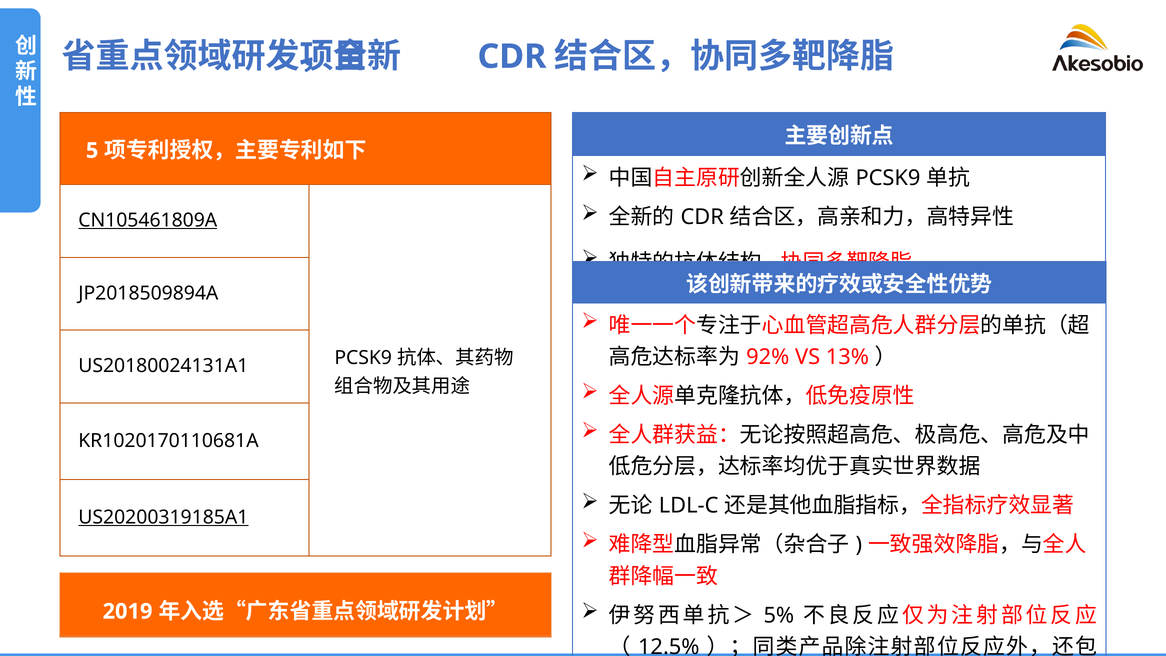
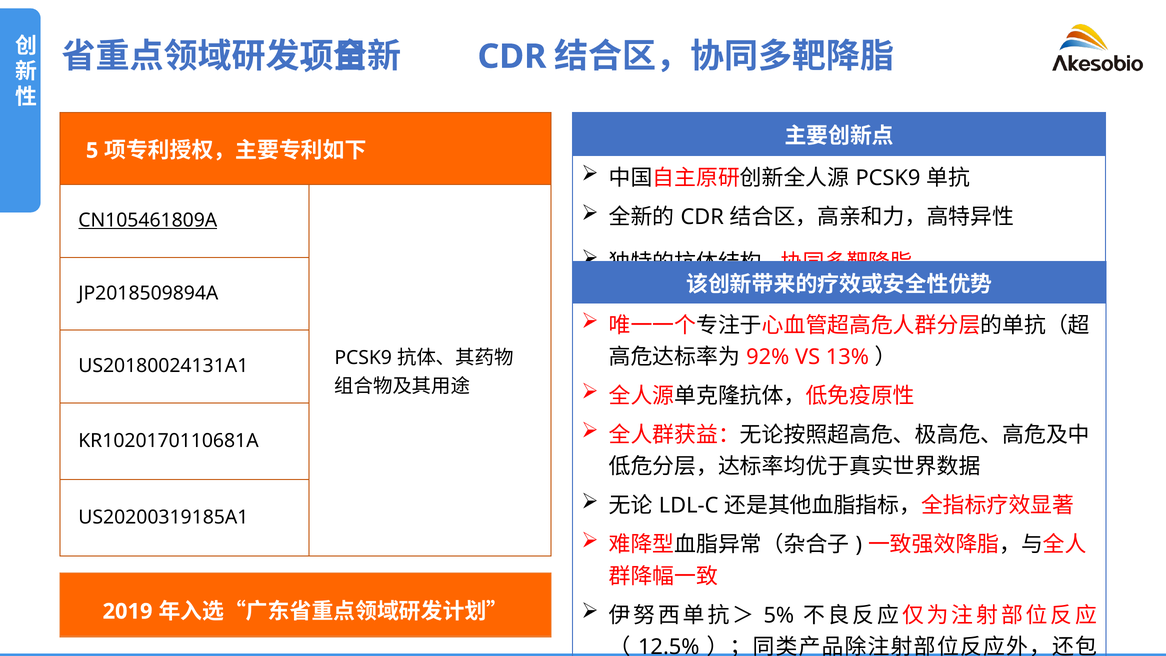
US20200319185A1 underline: present -> none (163, 517)
